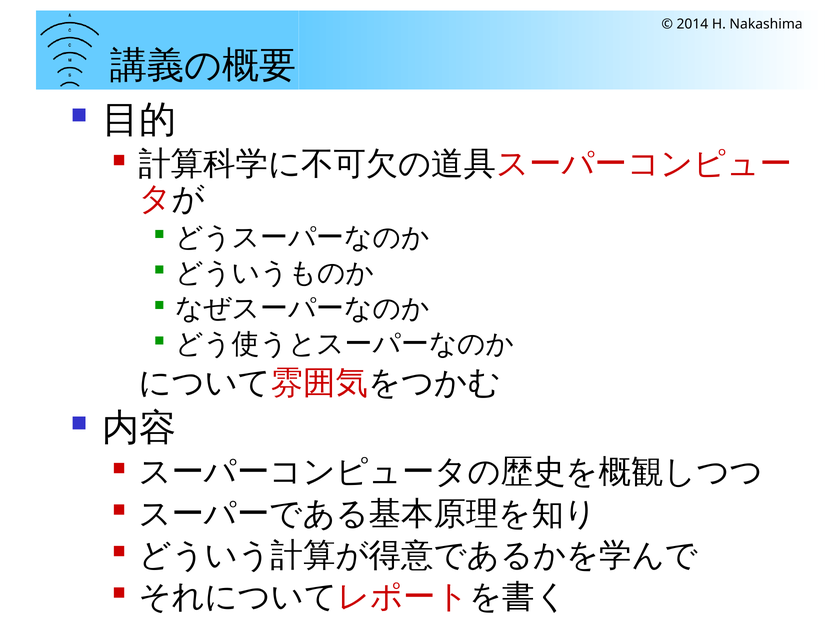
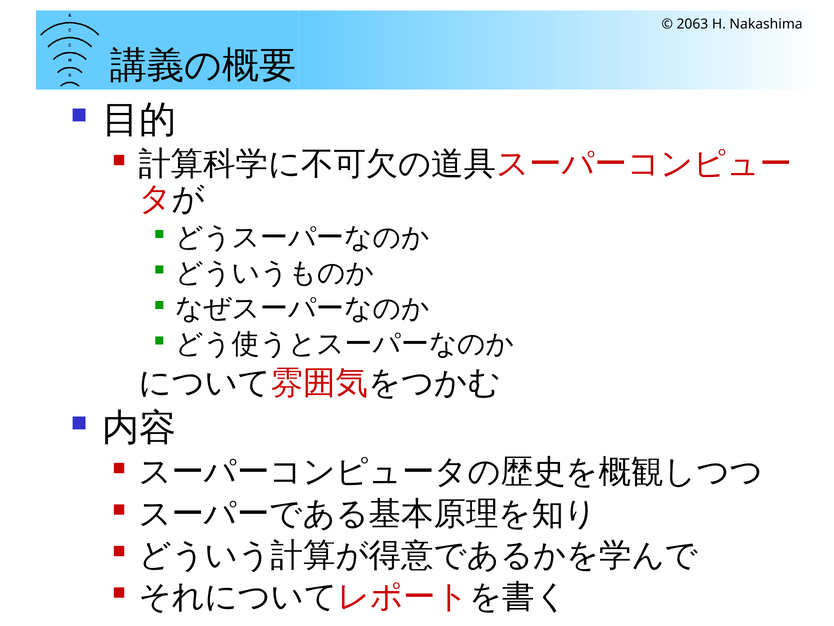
2014: 2014 -> 2063 (692, 24)
